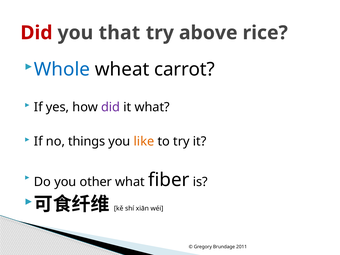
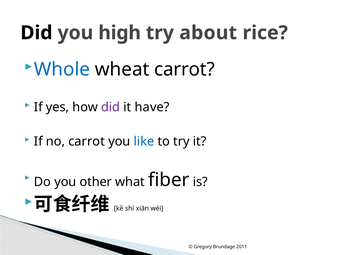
Did colour: red -> black (36, 33)
that: that -> high (120, 33)
above: above -> about (208, 33)
it what: what -> have (152, 107)
no things: things -> carrot (87, 141)
like colour: orange -> blue (144, 141)
